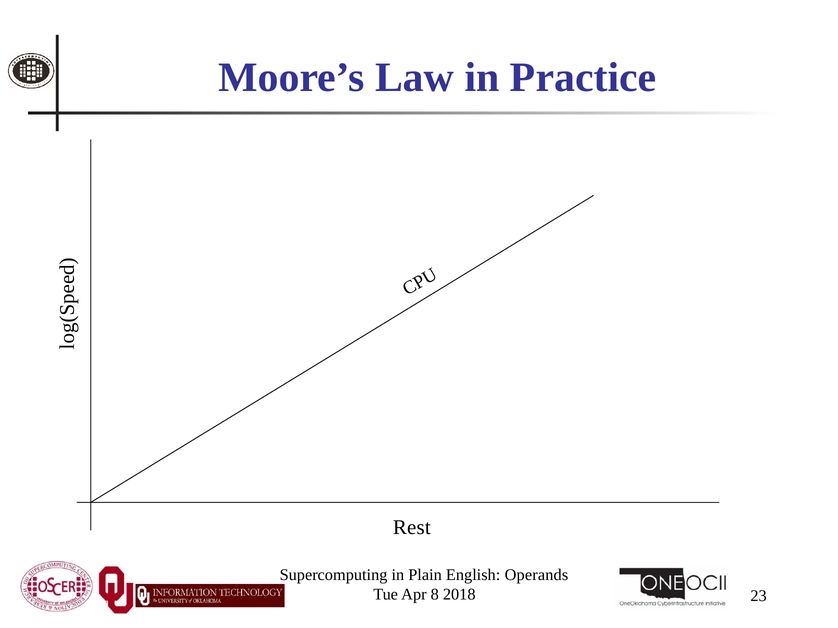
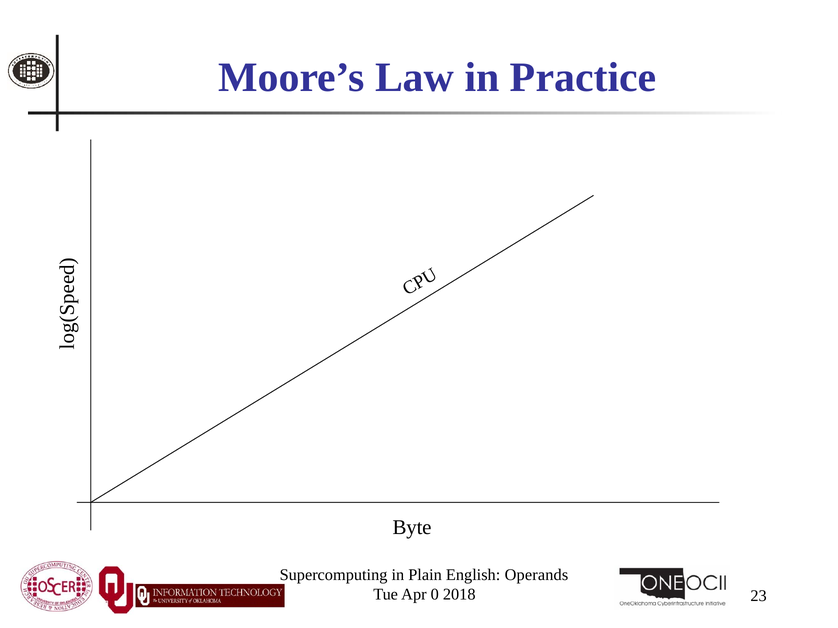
Rest: Rest -> Byte (412, 528)
8: 8 -> 0 (435, 595)
